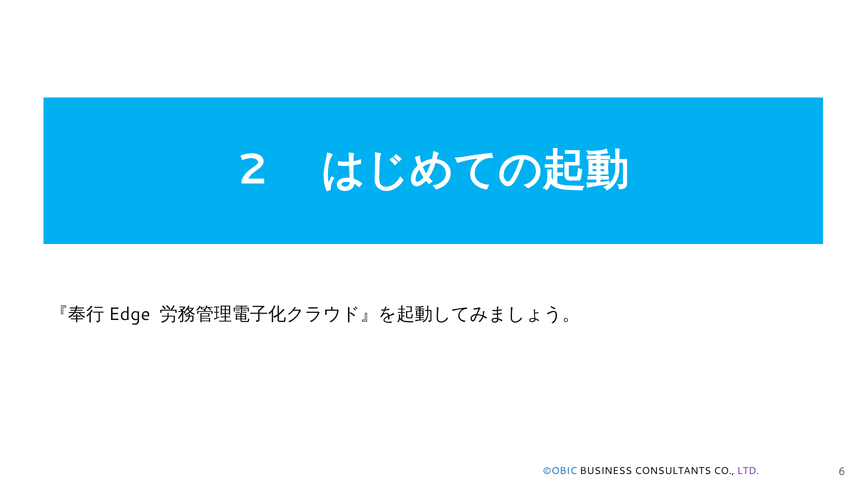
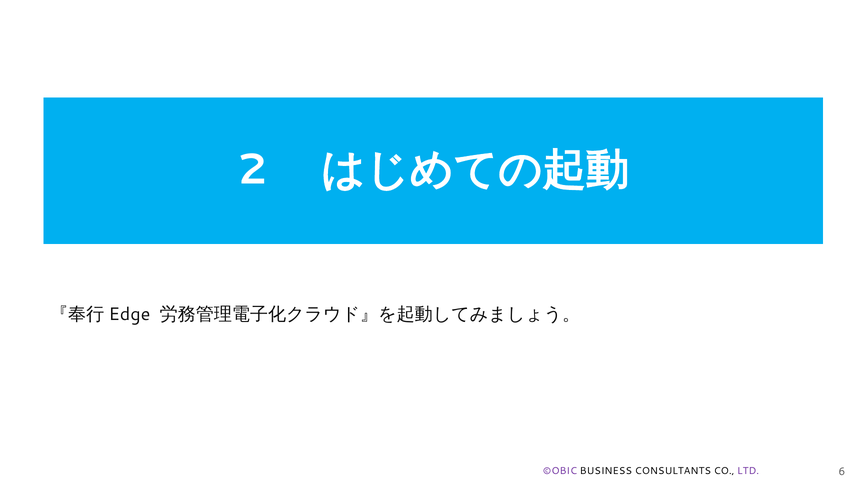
©OBIC colour: blue -> purple (560, 471)
